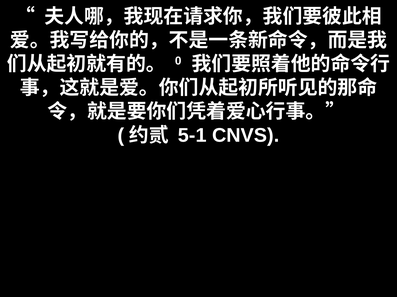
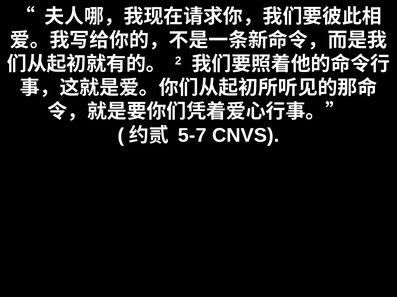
0: 0 -> 2 (178, 61)
5-1: 5-1 -> 5-7 (192, 136)
